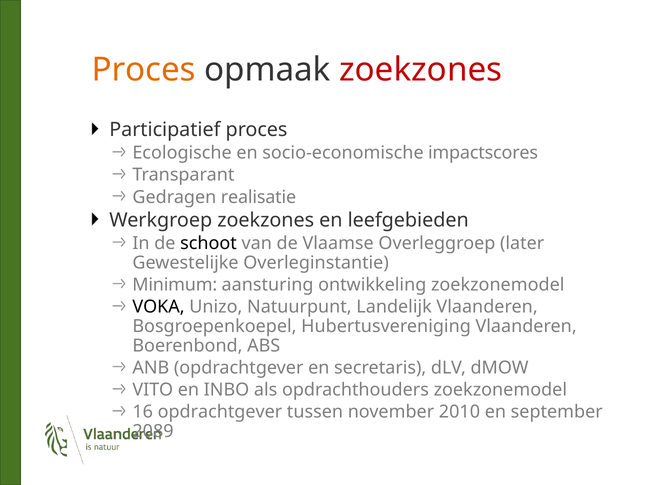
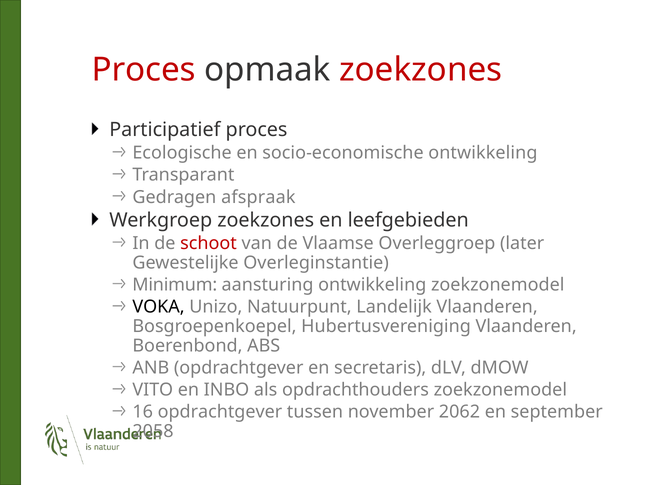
Proces colour: orange -> red (144, 70)
socio-economische impactscores: impactscores -> ontwikkeling (483, 153)
realisatie: realisatie -> afspraak (258, 197)
schoot colour: black -> red (209, 243)
2010: 2010 -> 2062 (459, 412)
2089: 2089 -> 2058 (153, 432)
